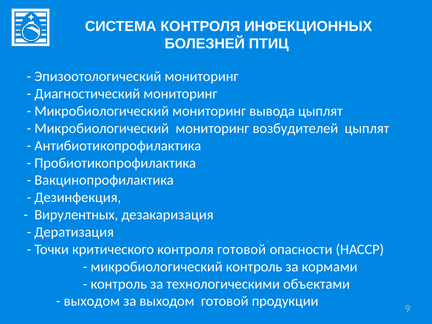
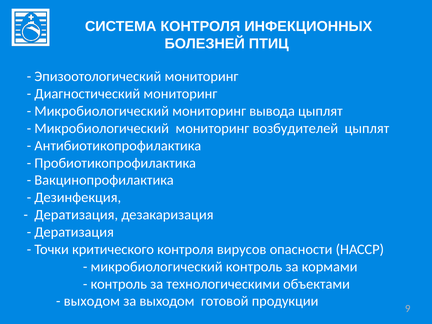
Вирулентных: Вирулентных -> Дератизация (76, 215)
контроля готовой: готовой -> вирусов (242, 249)
